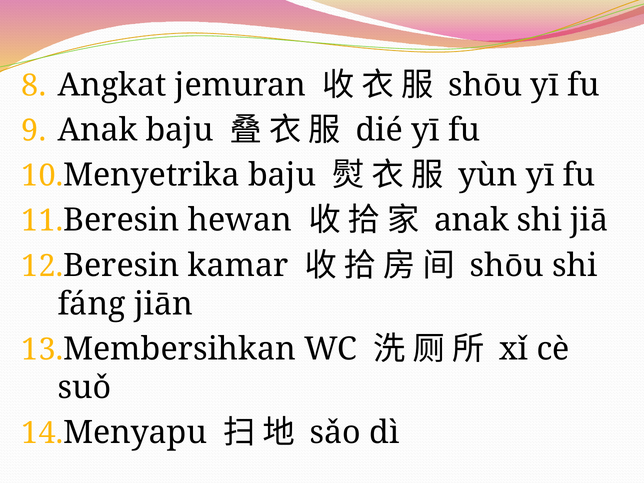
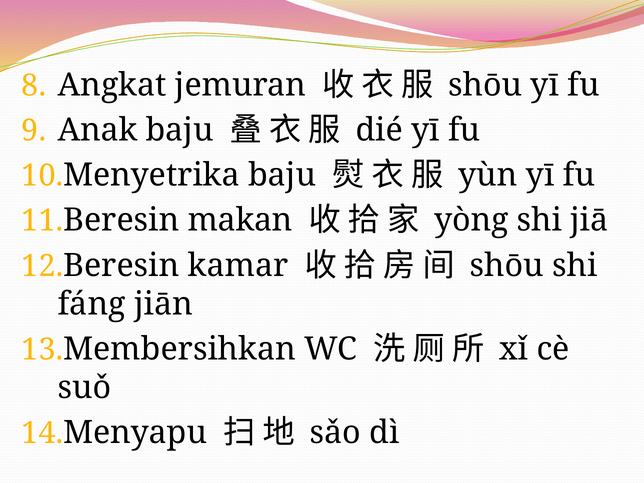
hewan: hewan -> makan (240, 220)
anak: anak -> yòng (471, 220)
